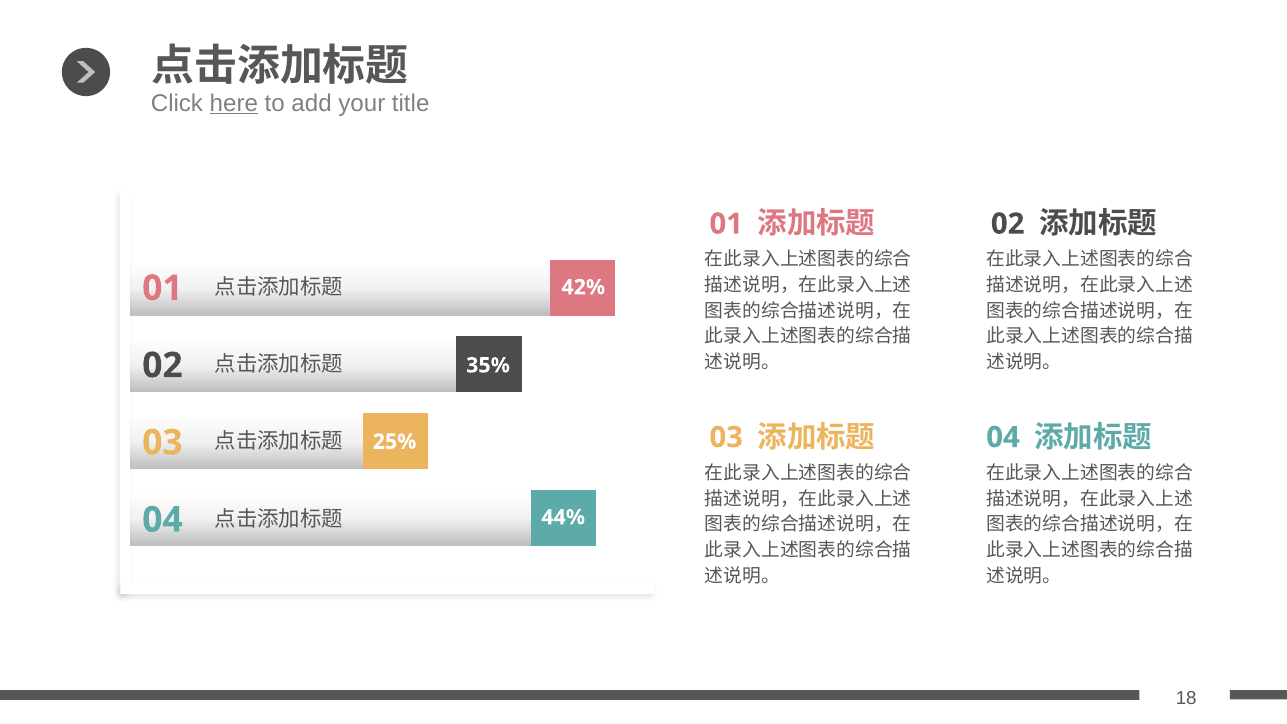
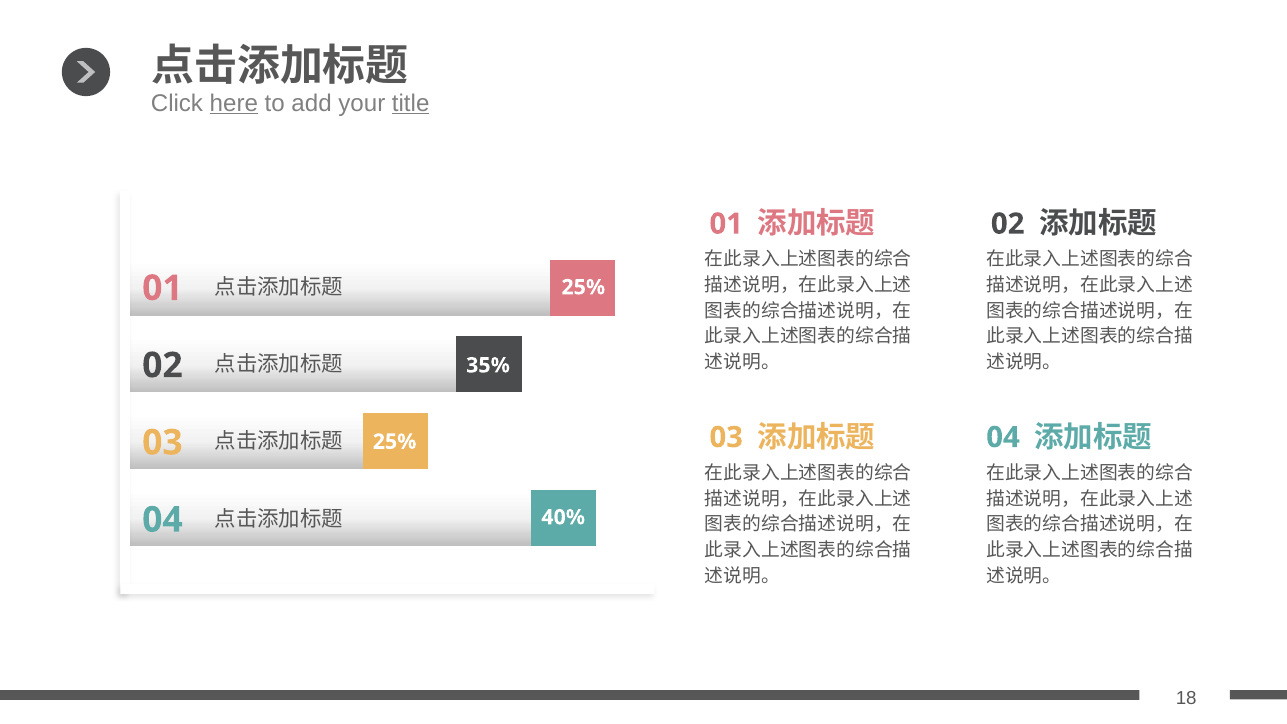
title underline: none -> present (411, 103)
42%: 42% -> 25% (583, 287)
44%: 44% -> 40% (563, 517)
